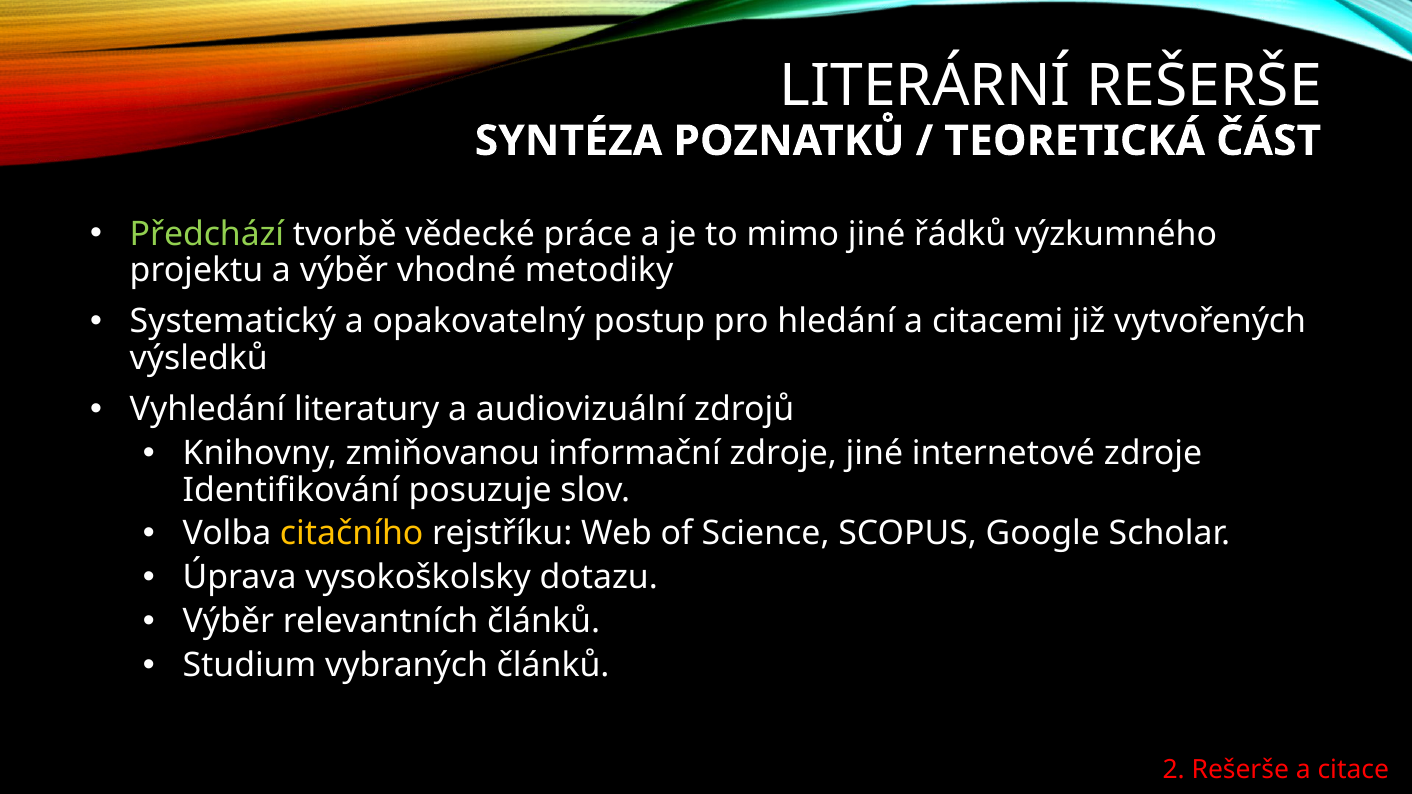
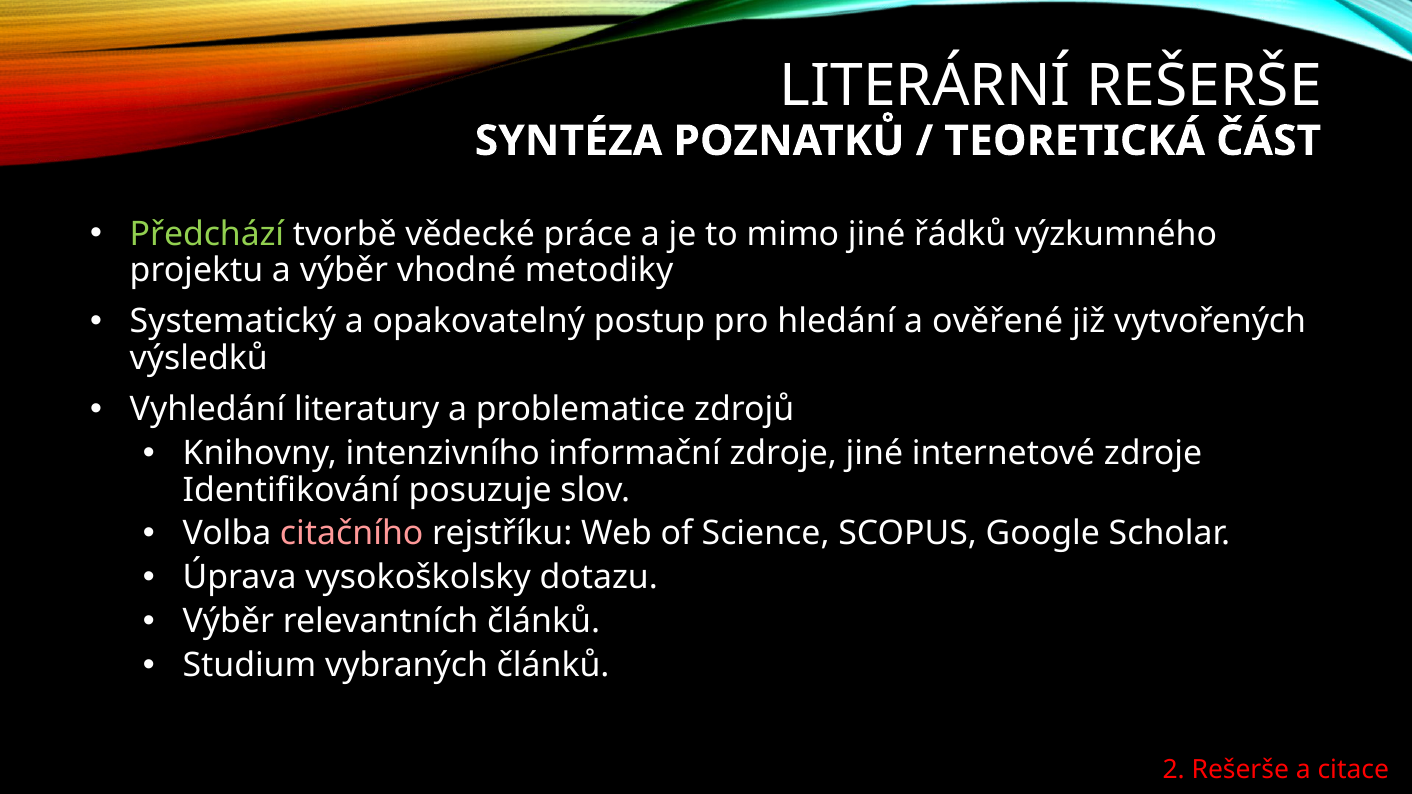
citacemi: citacemi -> ověřené (998, 322)
audiovizuální: audiovizuální -> problematice (581, 410)
zmiňovanou: zmiňovanou -> intenzivního (443, 454)
citačního colour: yellow -> pink (352, 534)
